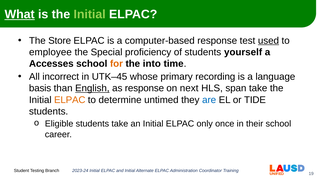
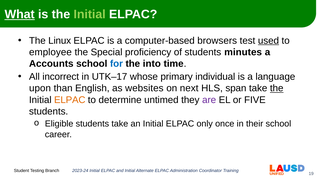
Store: Store -> Linux (60, 41)
computer-based response: response -> browsers (217, 41)
yourself: yourself -> minutes (243, 52)
Accesses: Accesses -> Accounts (51, 64)
for colour: orange -> blue (116, 64)
UTK–45: UTK–45 -> UTK–17 (110, 77)
recording: recording -> individual (215, 77)
basis: basis -> upon (40, 88)
English underline: present -> none (92, 88)
as response: response -> websites (144, 88)
the underline: none -> present (277, 88)
are colour: blue -> purple (209, 100)
TIDE: TIDE -> FIVE (255, 100)
